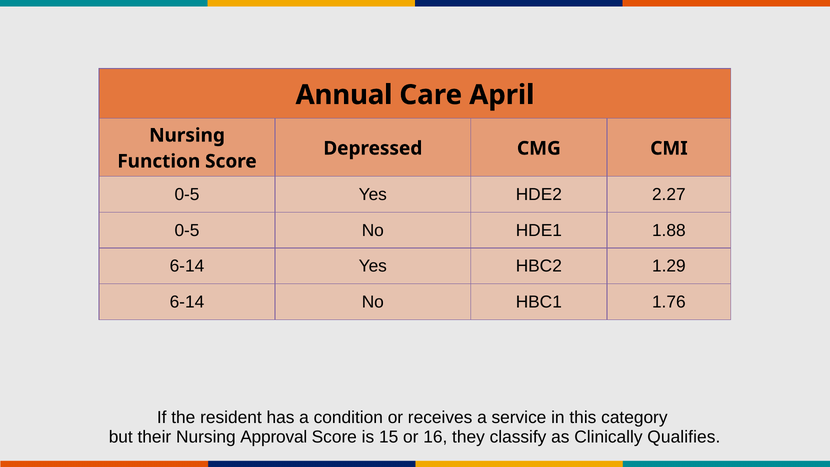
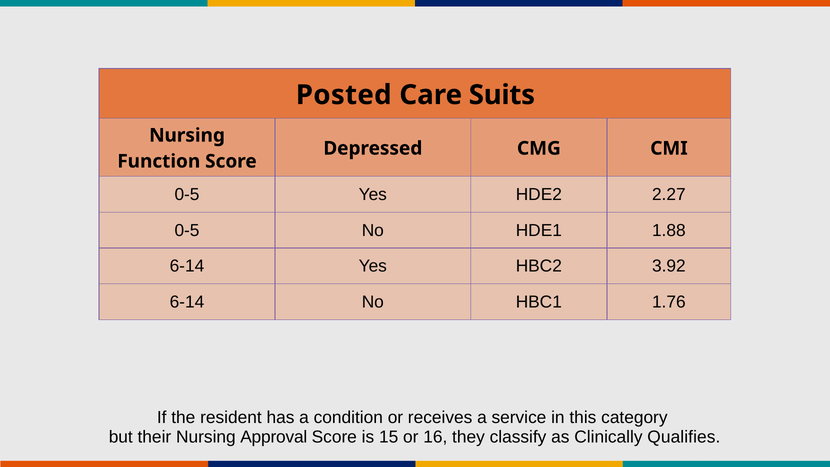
Annual: Annual -> Posted (344, 95)
April: April -> Suits (502, 95)
1.29: 1.29 -> 3.92 (669, 266)
